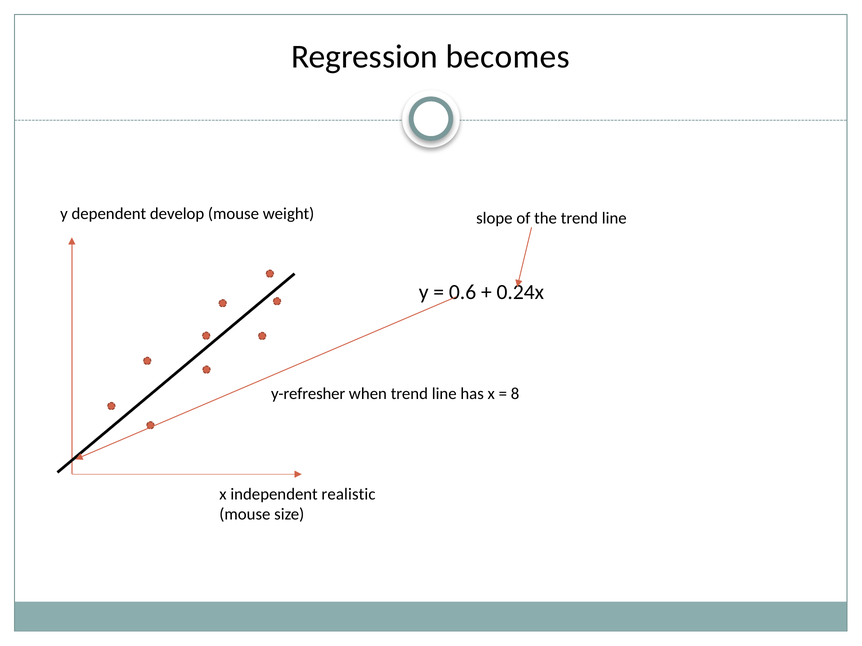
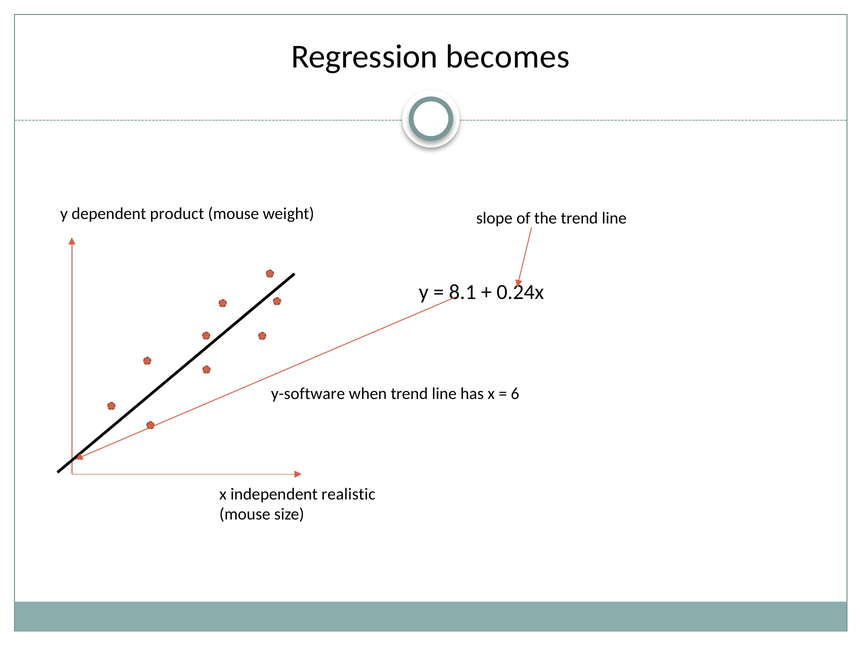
develop: develop -> product (177, 214)
0.6: 0.6 -> 8.1 (463, 293)
y-refresher: y-refresher -> y-software (308, 394)
8: 8 -> 6 (515, 394)
